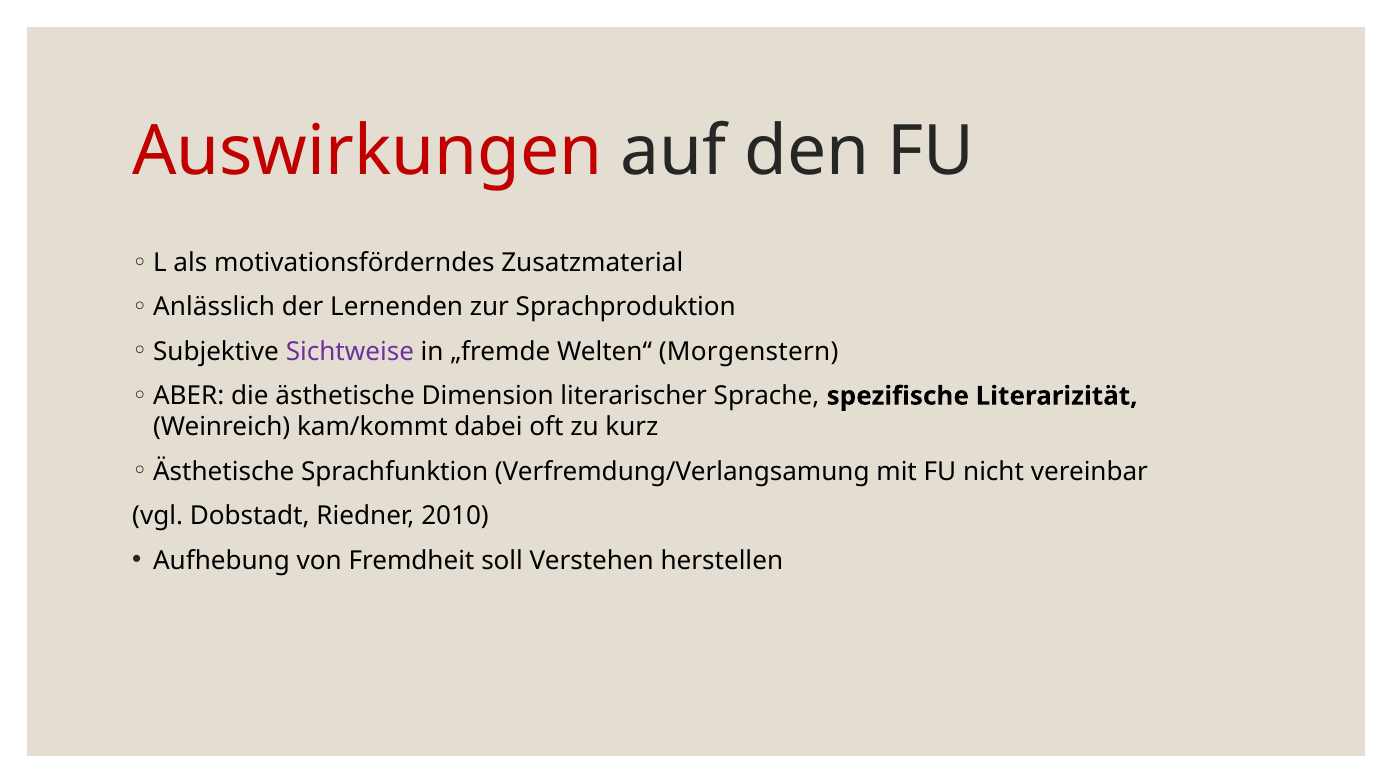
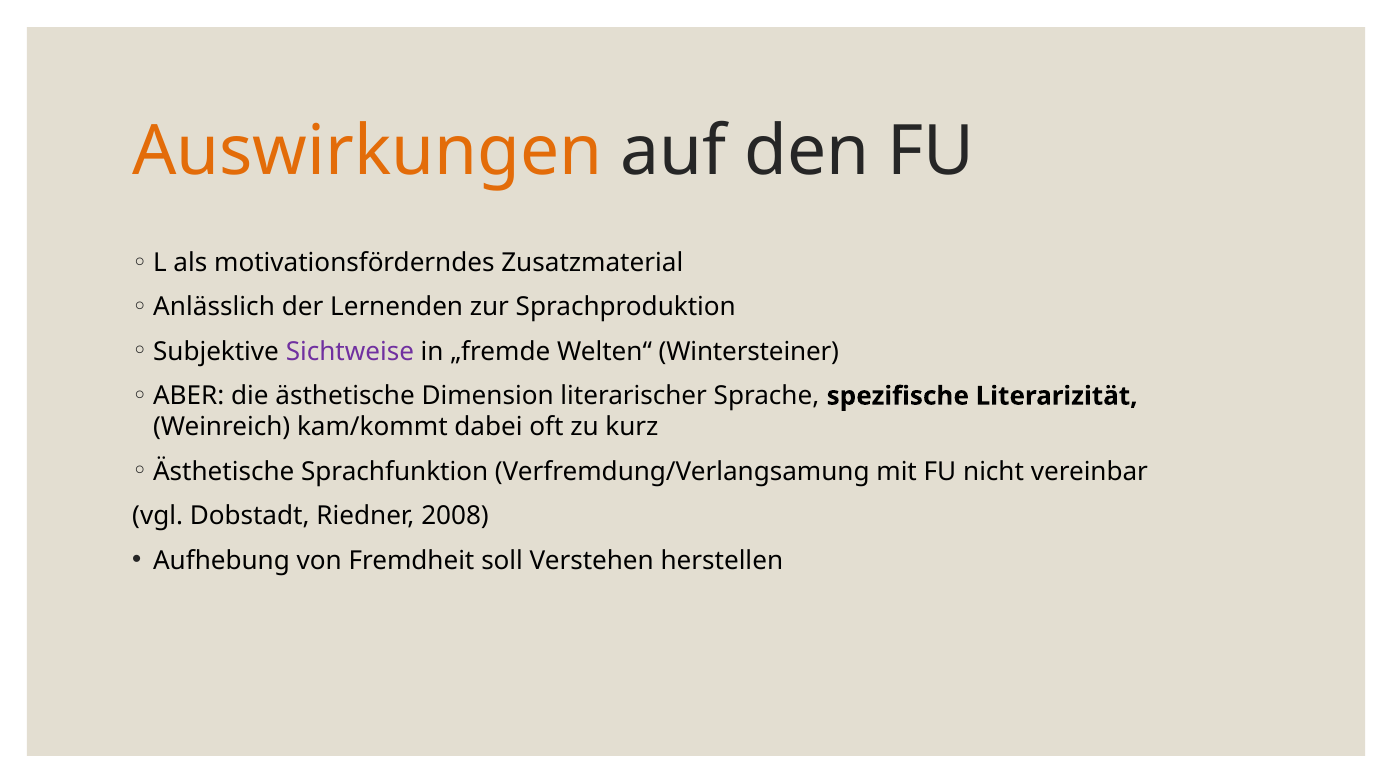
Auswirkungen colour: red -> orange (367, 151)
Morgenstern: Morgenstern -> Wintersteiner (749, 352)
2010: 2010 -> 2008 (455, 516)
